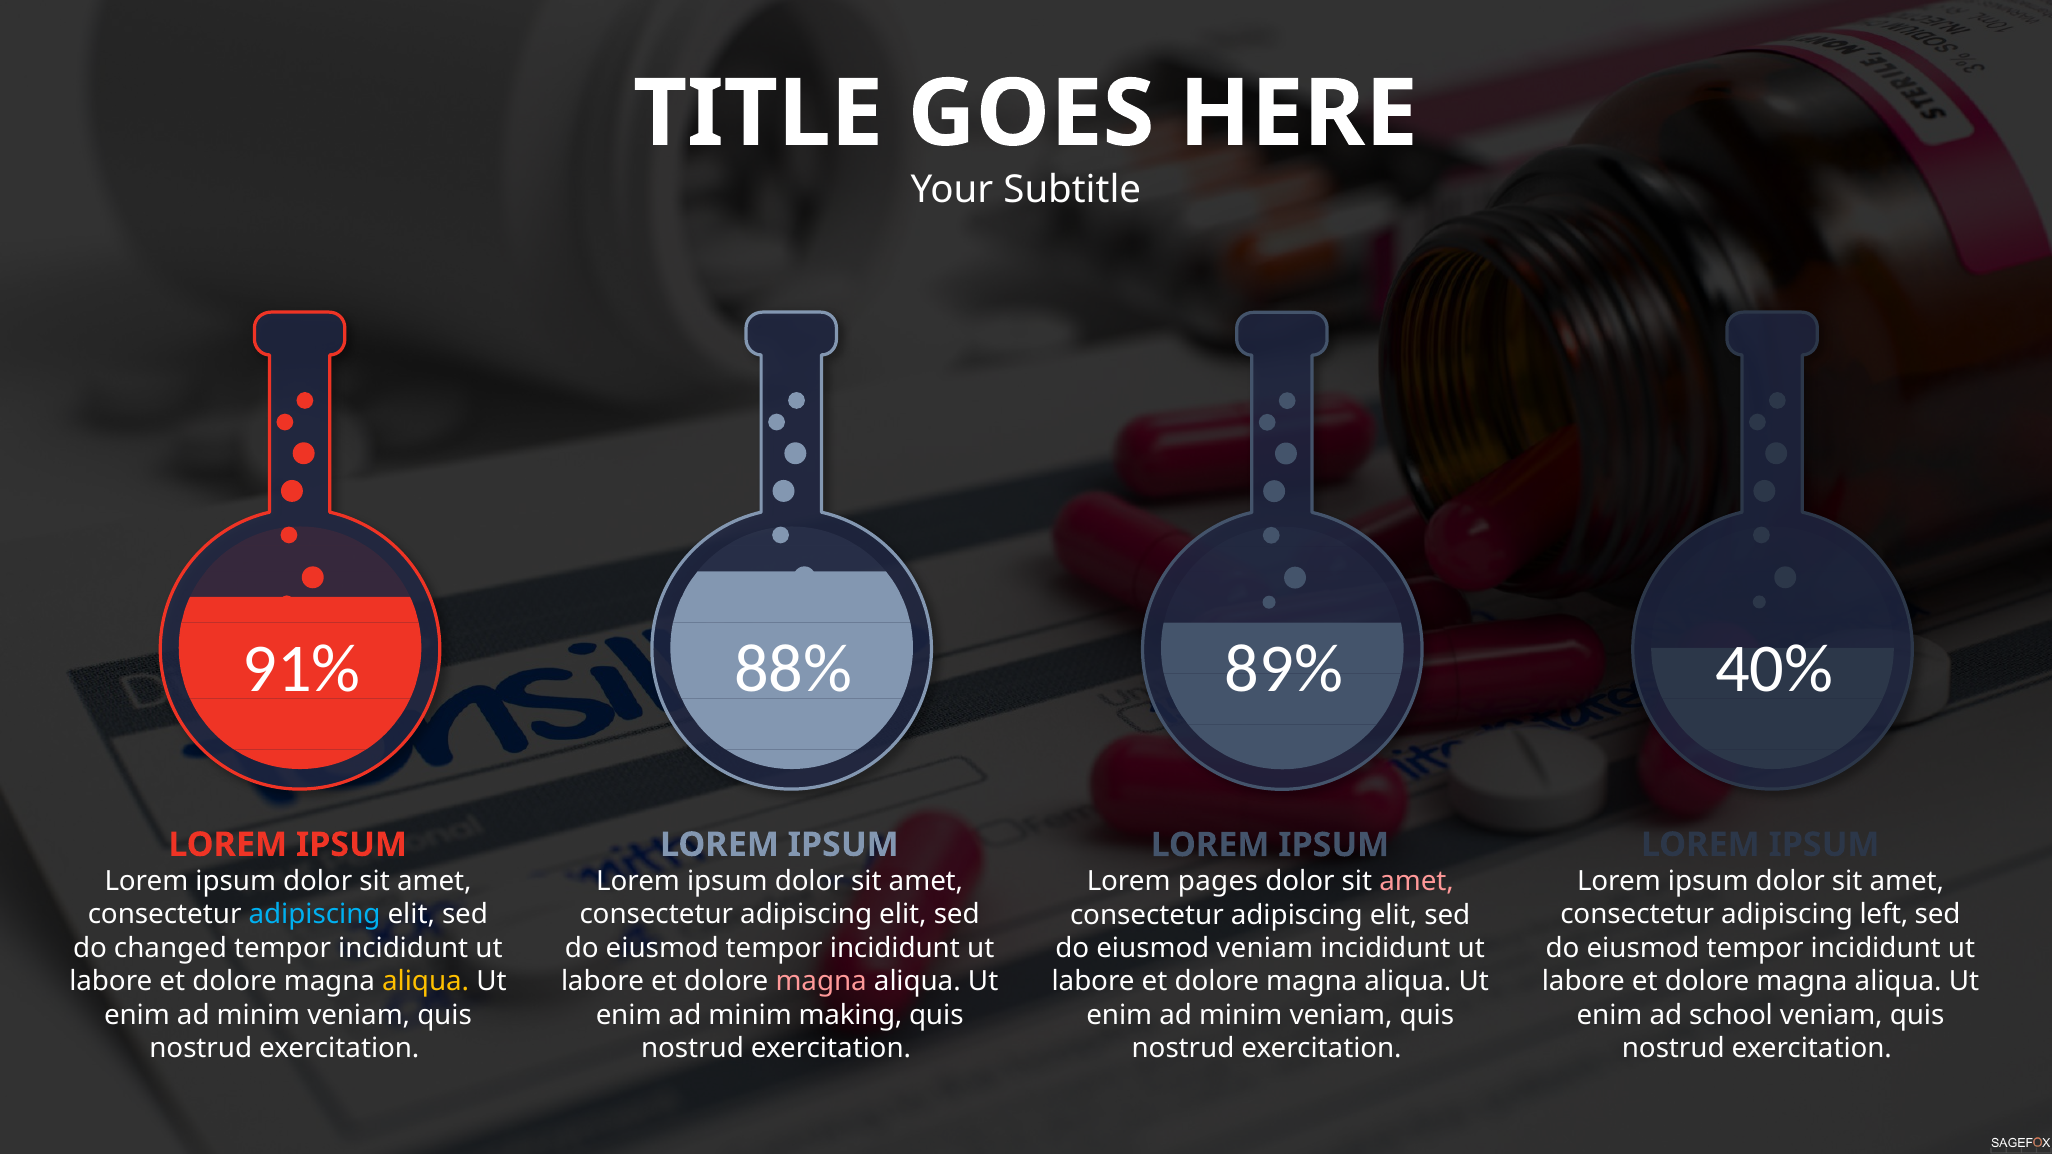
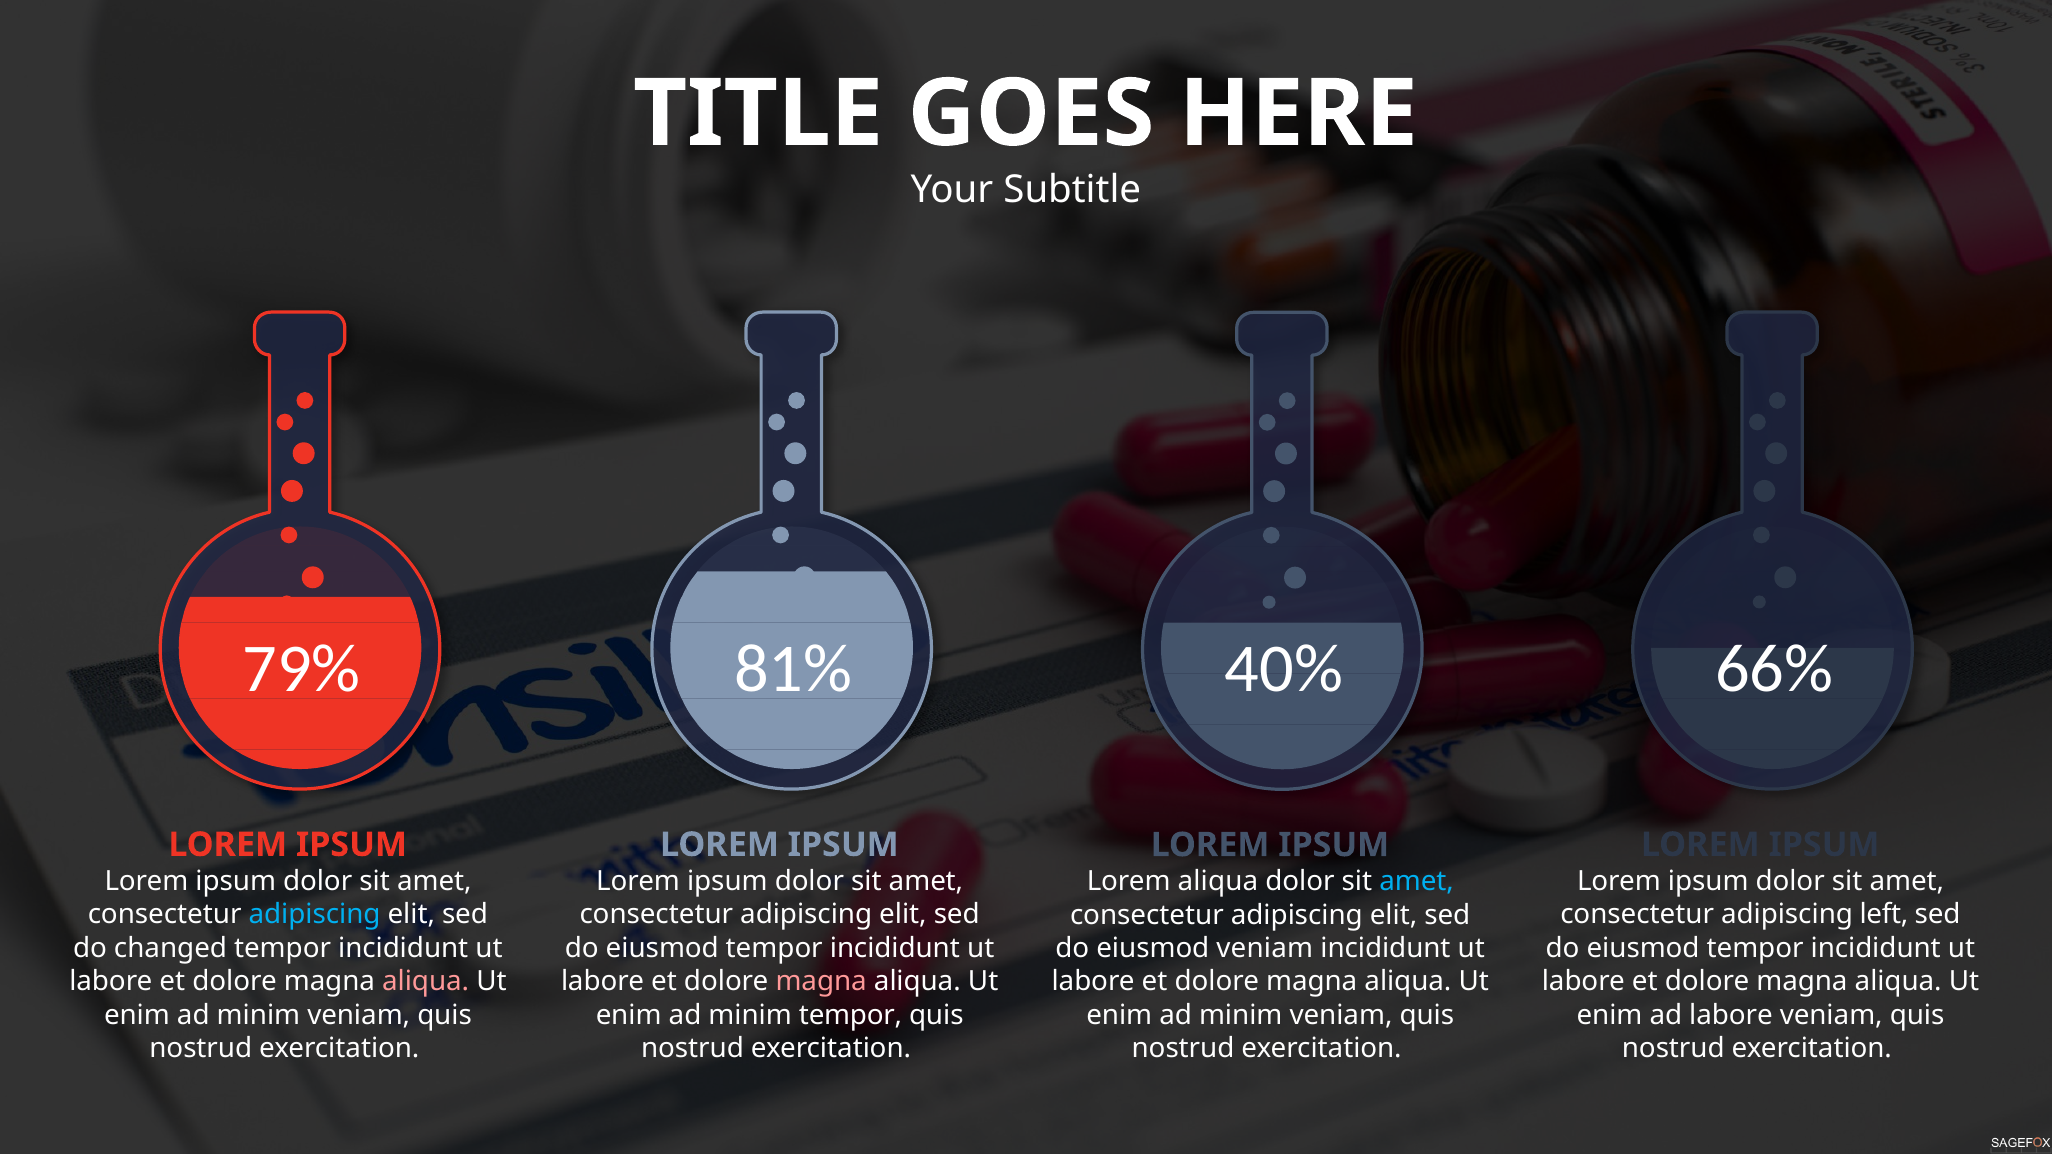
91%: 91% -> 79% (302, 669)
88%: 88% -> 81% (793, 669)
40%: 40% -> 66% (1774, 669)
89%: 89% -> 40% (1284, 669)
Lorem pages: pages -> aliqua (1218, 882)
amet colour: pink -> light blue (1417, 882)
aliqua colour: yellow -> pink (426, 982)
minim making: making -> tempor (851, 1015)
ad school: school -> labore (1731, 1015)
